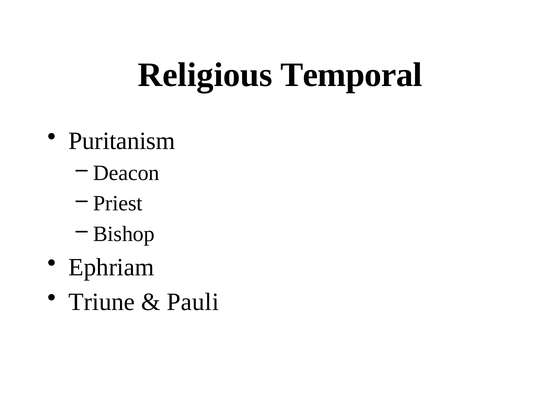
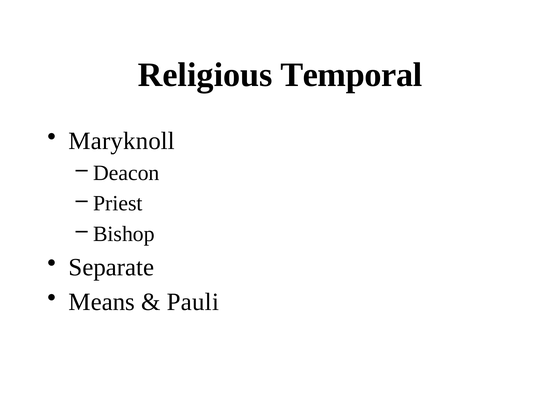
Puritanism: Puritanism -> Maryknoll (122, 141)
Ephriam: Ephriam -> Separate (111, 267)
Triune: Triune -> Means (102, 302)
